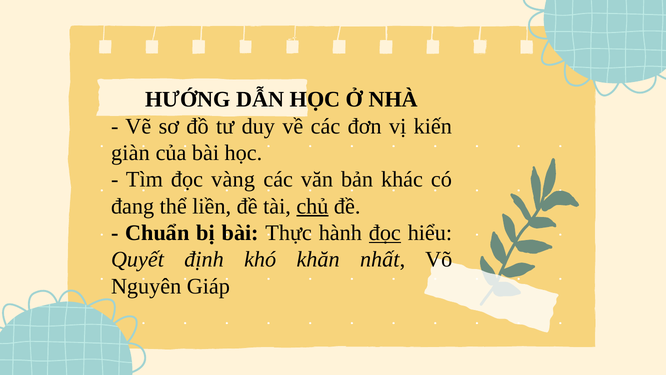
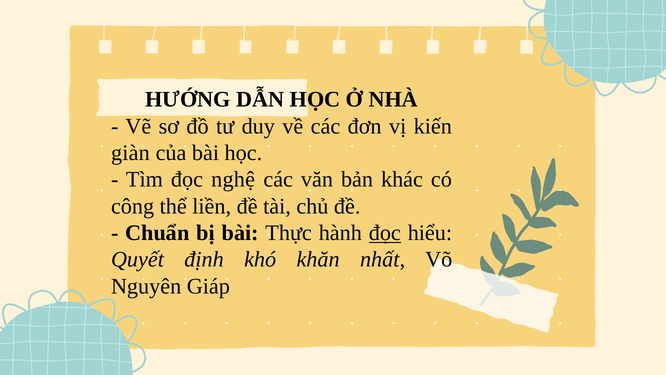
vàng: vàng -> nghệ (233, 179)
đang: đang -> công (133, 206)
chủ underline: present -> none (312, 206)
